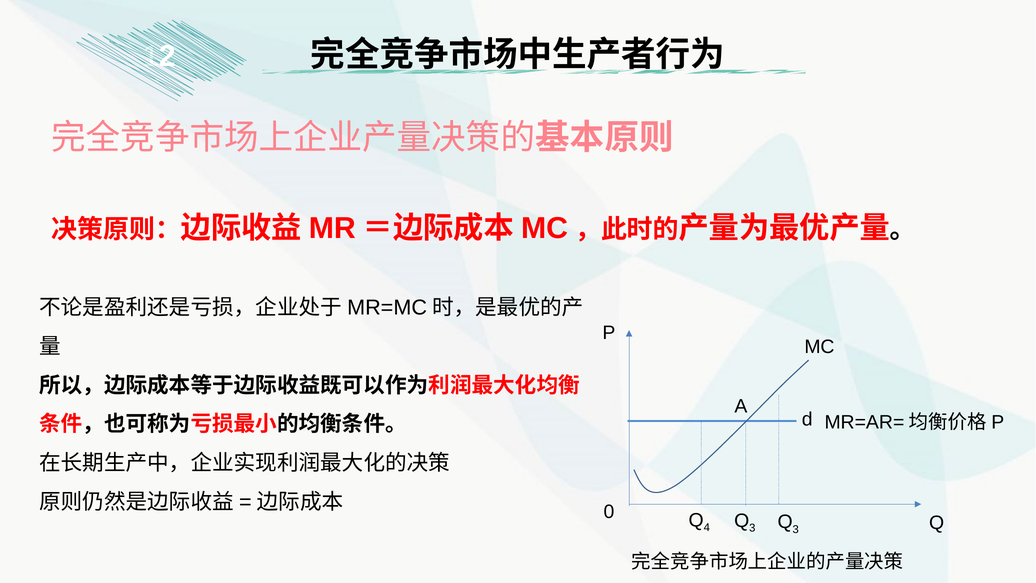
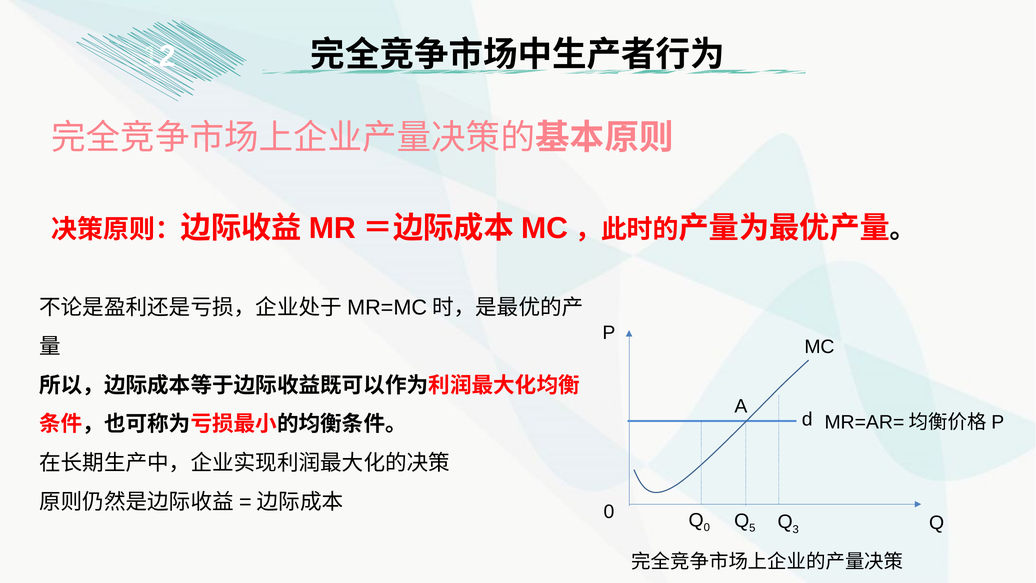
Q 4: 4 -> 0 (707, 528)
3: 3 -> 5 (752, 528)
